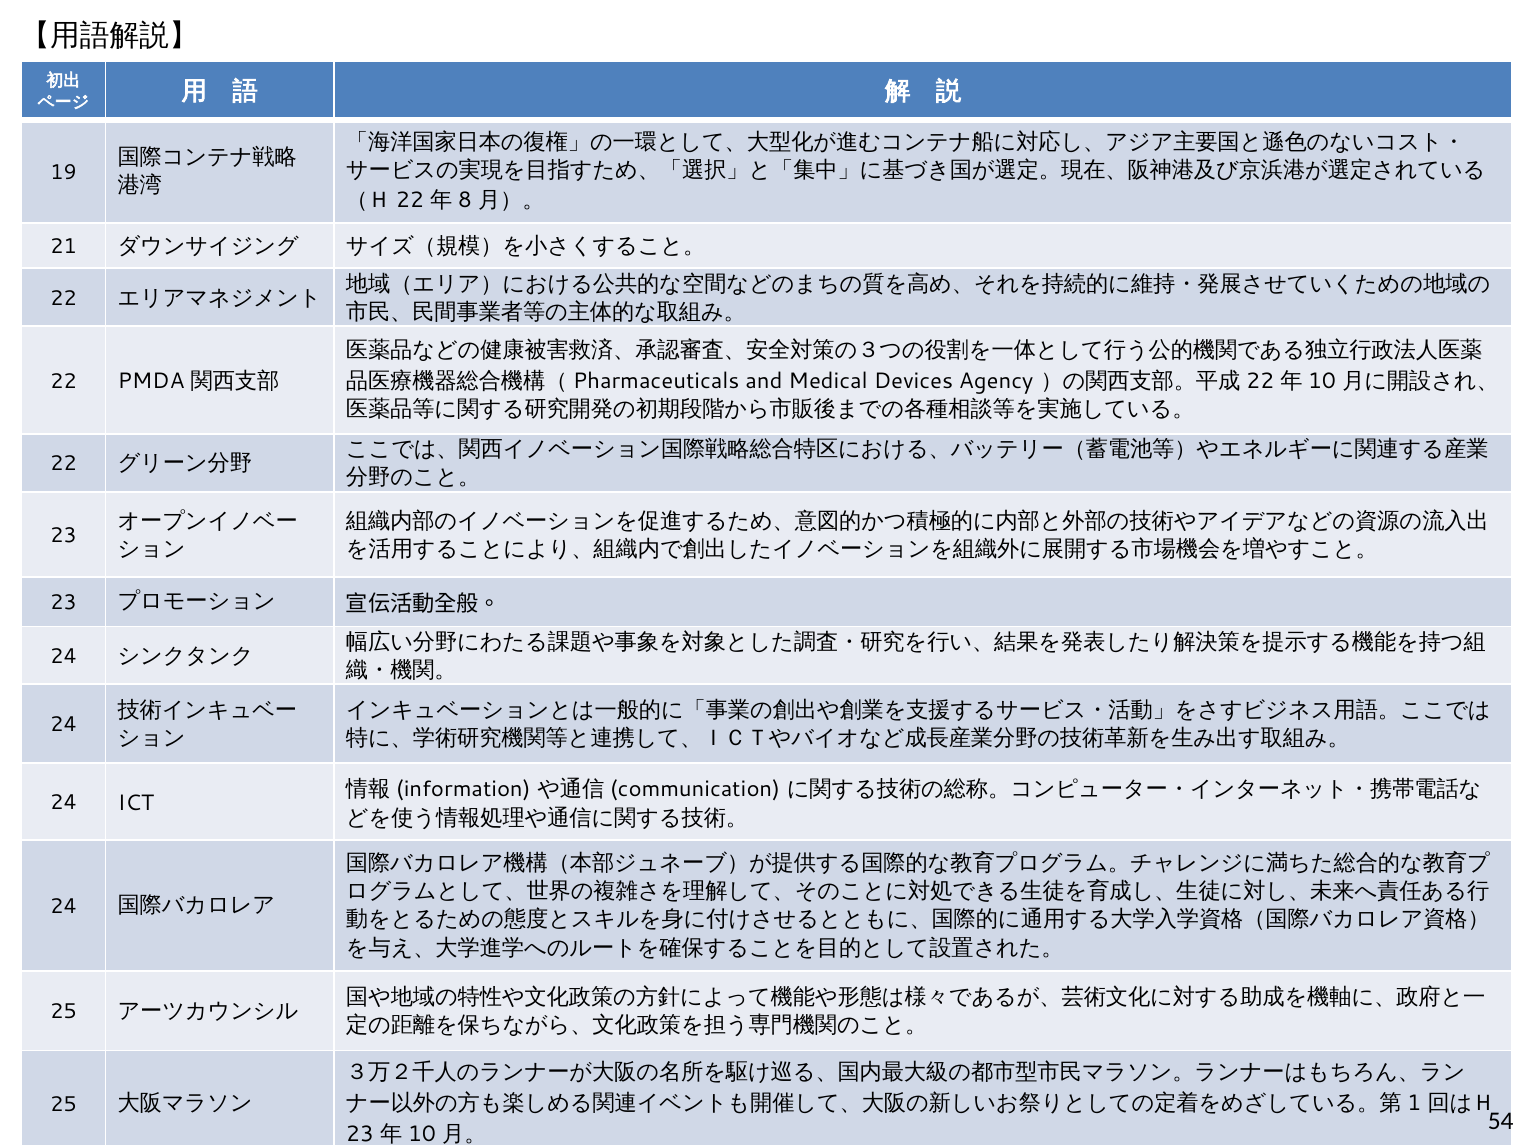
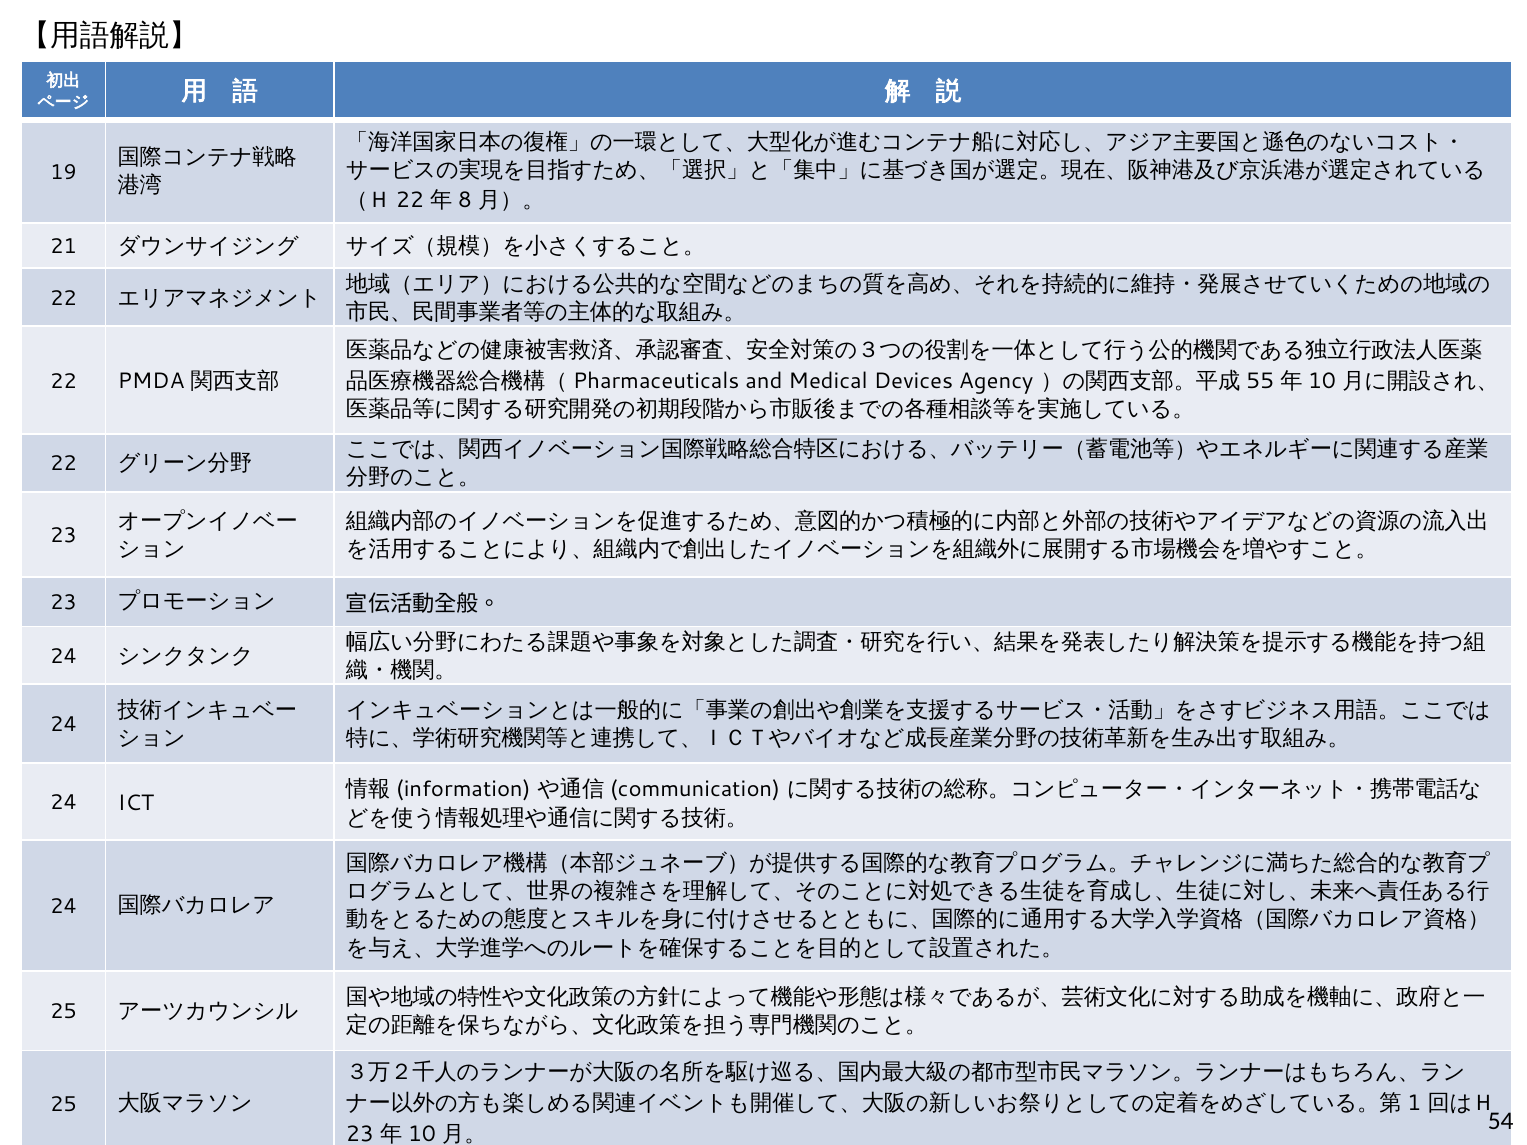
22: 22 -> 55 (1260, 381)
